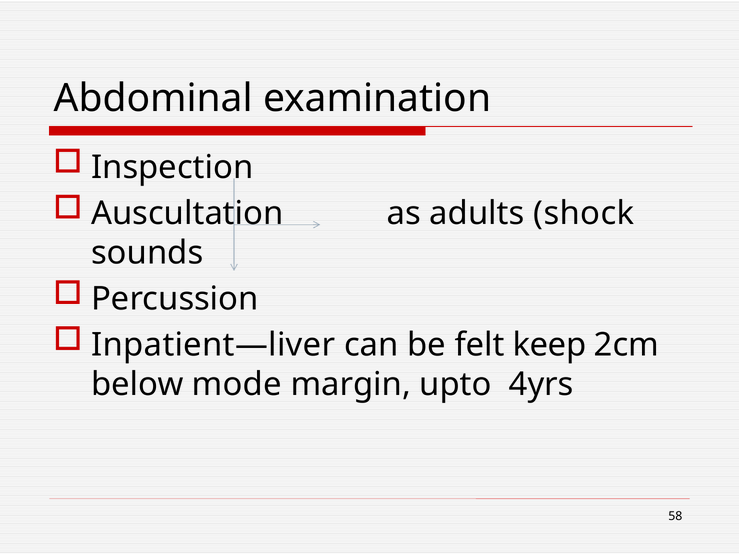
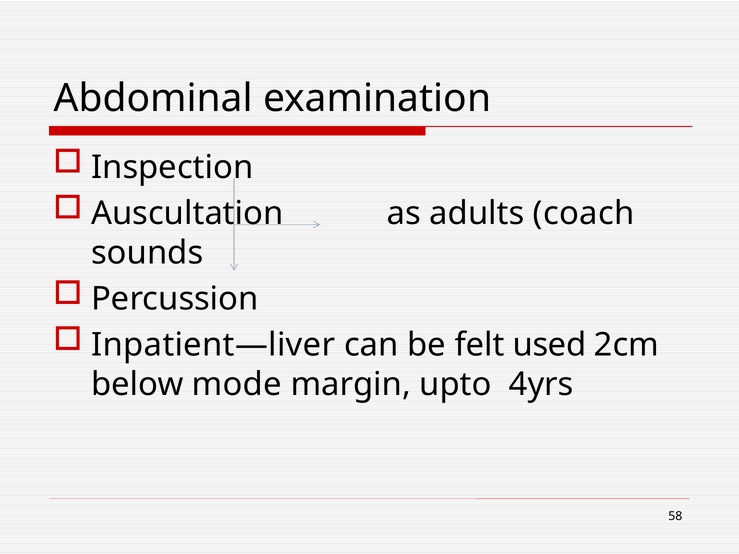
shock: shock -> coach (584, 213)
keep: keep -> used (549, 345)
